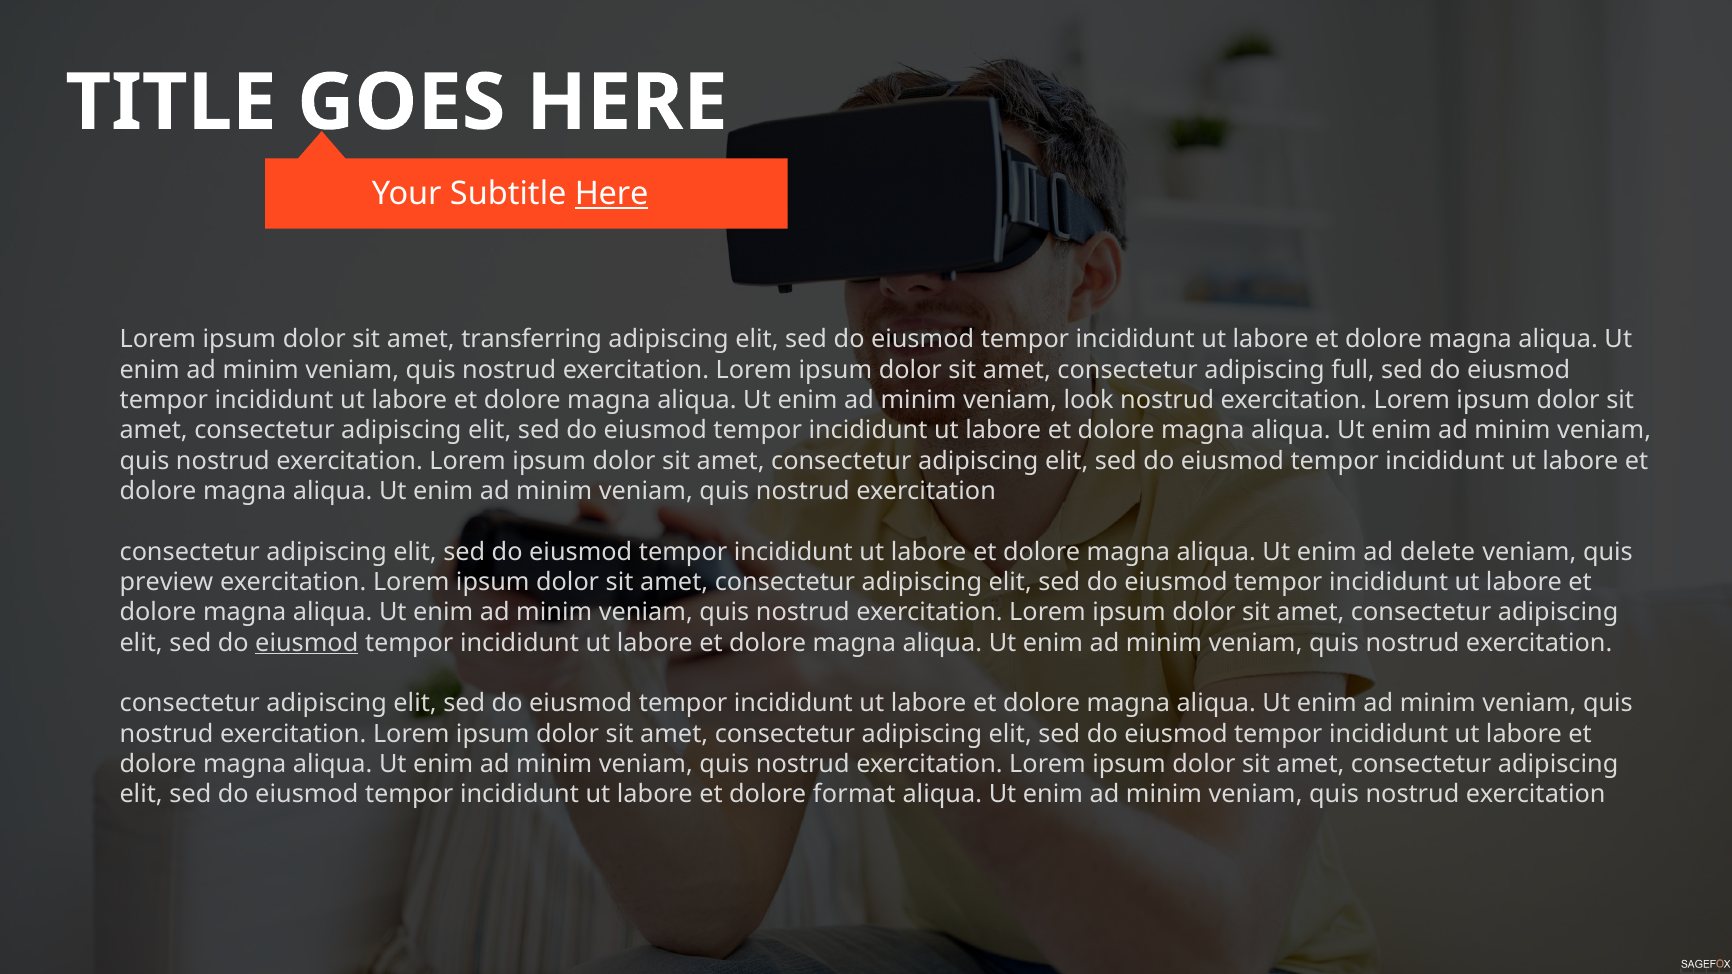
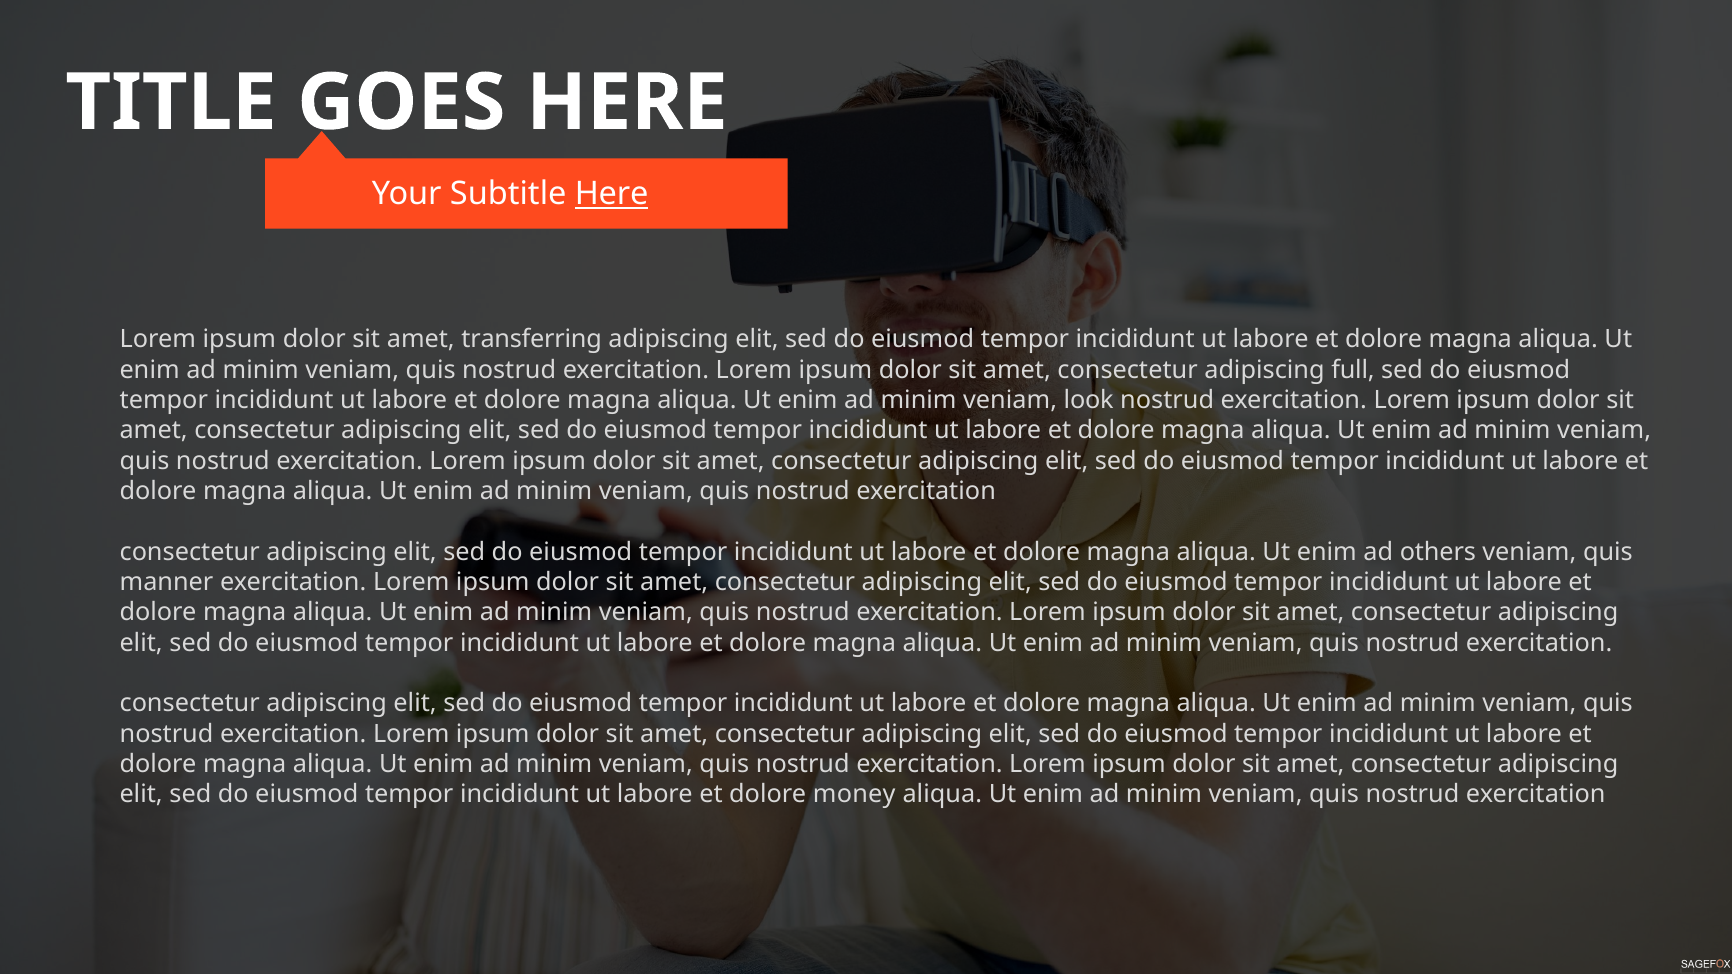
delete: delete -> others (1438, 552)
preview: preview -> manner (167, 582)
eiusmod underline: present -> none (307, 643)
format: format -> money (854, 795)
